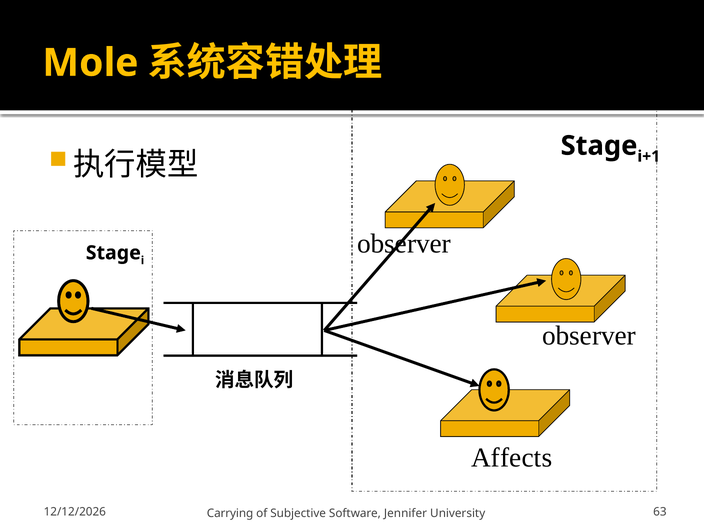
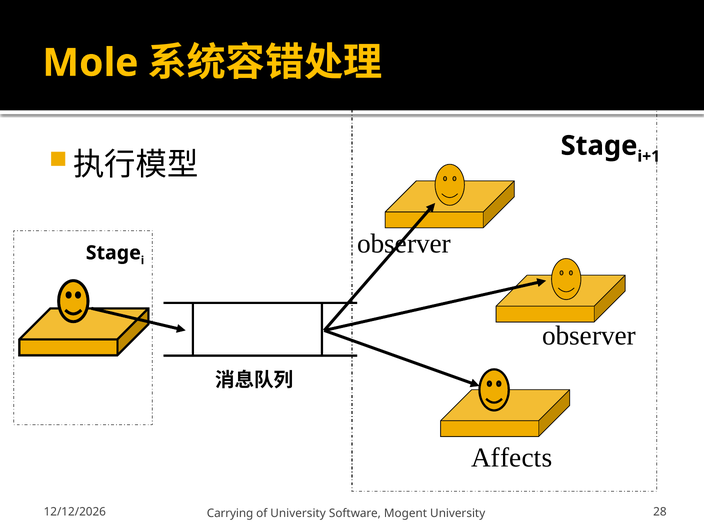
of Subjective: Subjective -> University (298, 514)
Jennifer: Jennifer -> Mogent (406, 514)
63: 63 -> 28 (660, 512)
